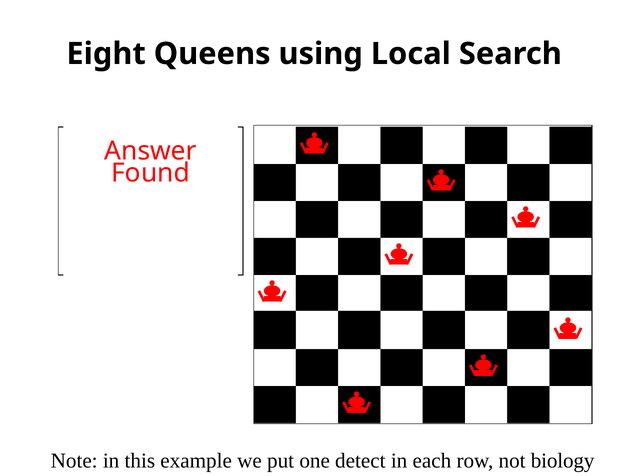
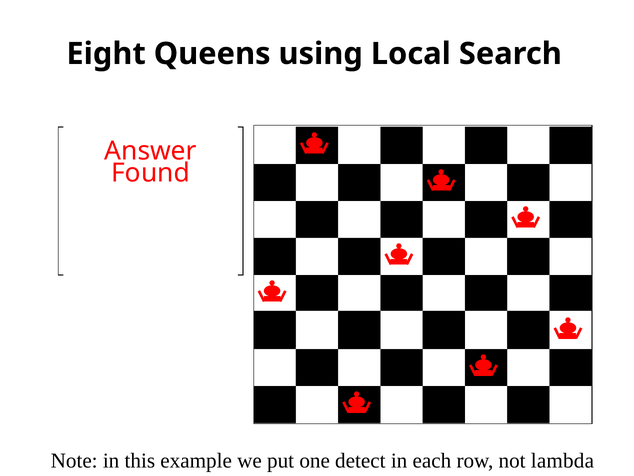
biology: biology -> lambda (562, 460)
